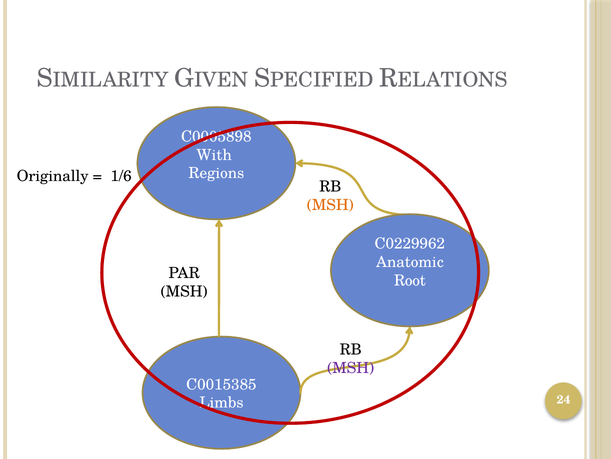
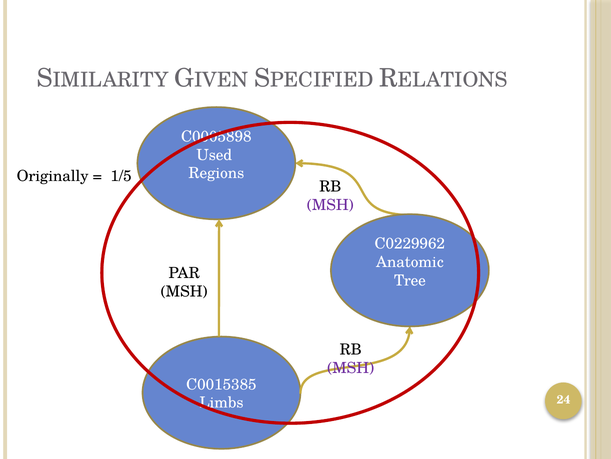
With: With -> Used (214, 155)
1/6: 1/6 -> 1/5 (121, 176)
MSH colour: orange -> purple (330, 205)
Root: Root -> Tree (410, 280)
